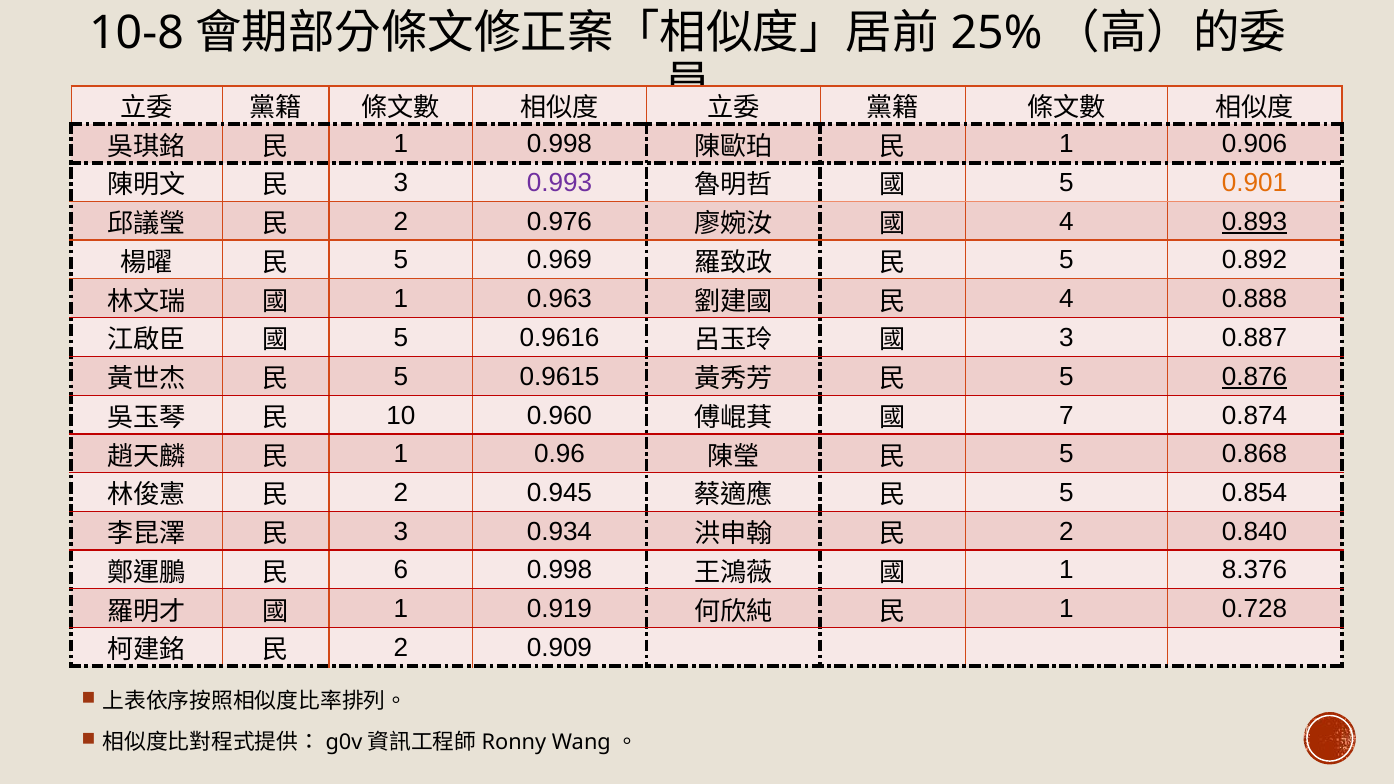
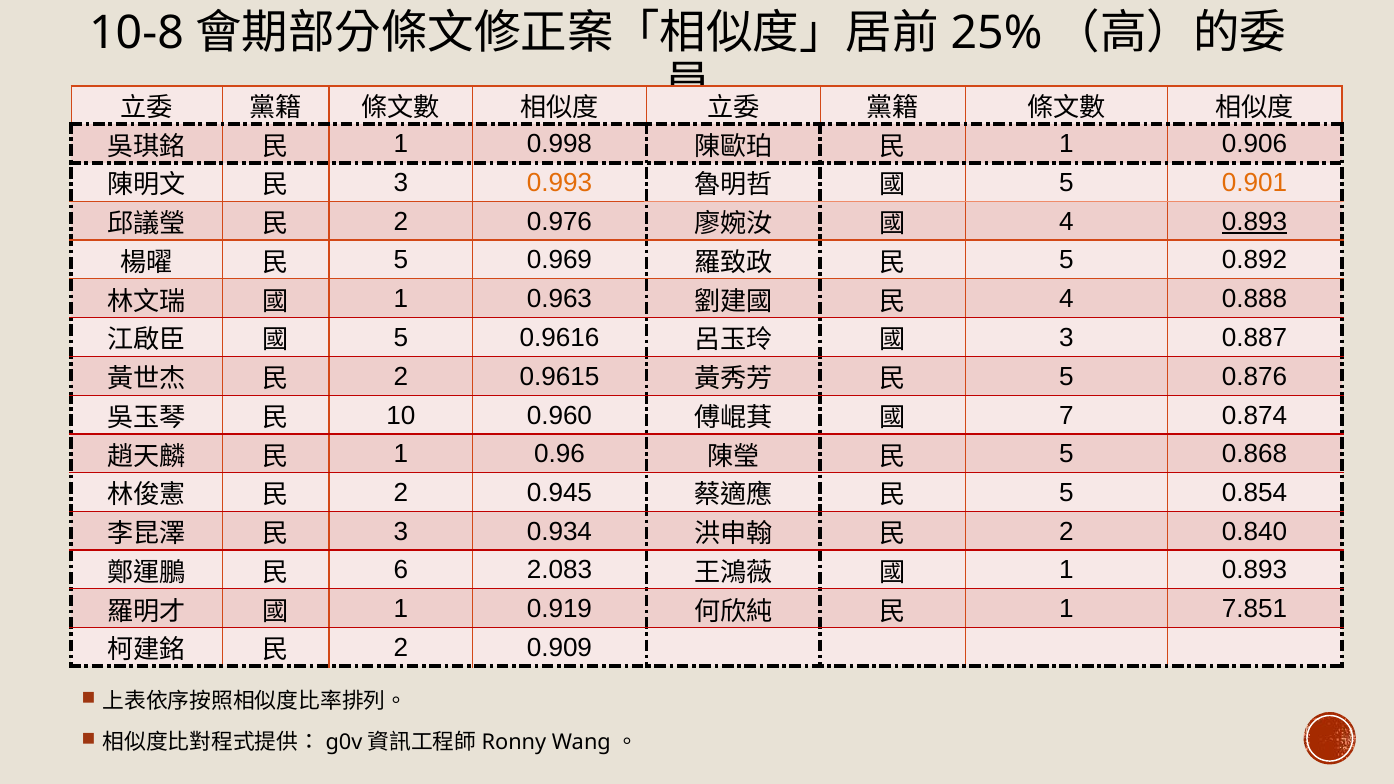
0.993 colour: purple -> orange (559, 183)
5: 5 -> 2 (401, 377)
0.876 underline: present -> none (1255, 377)
6 0.998: 0.998 -> 2.083 (559, 570)
1 8.376: 8.376 -> 0.893 (1255, 570)
0.728: 0.728 -> 7.851 (1255, 609)
